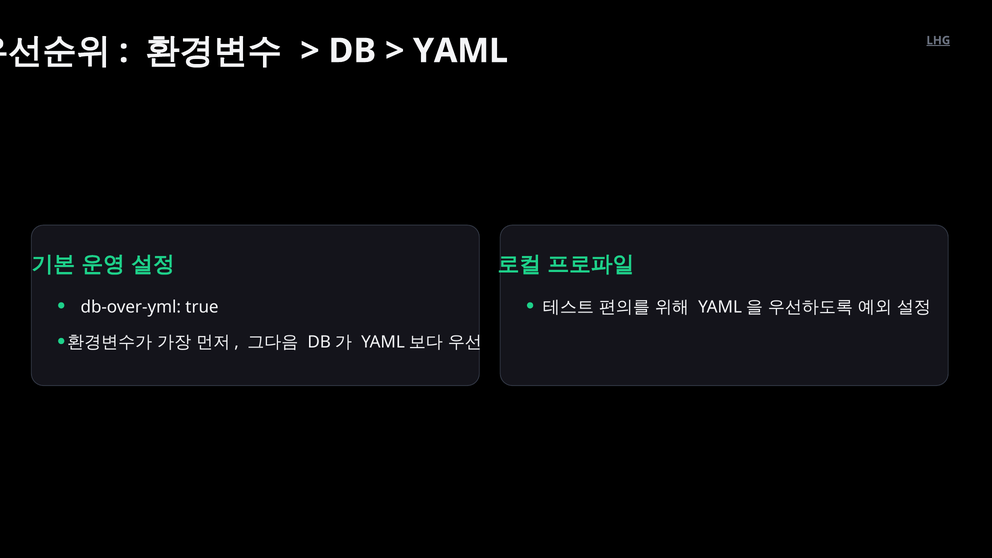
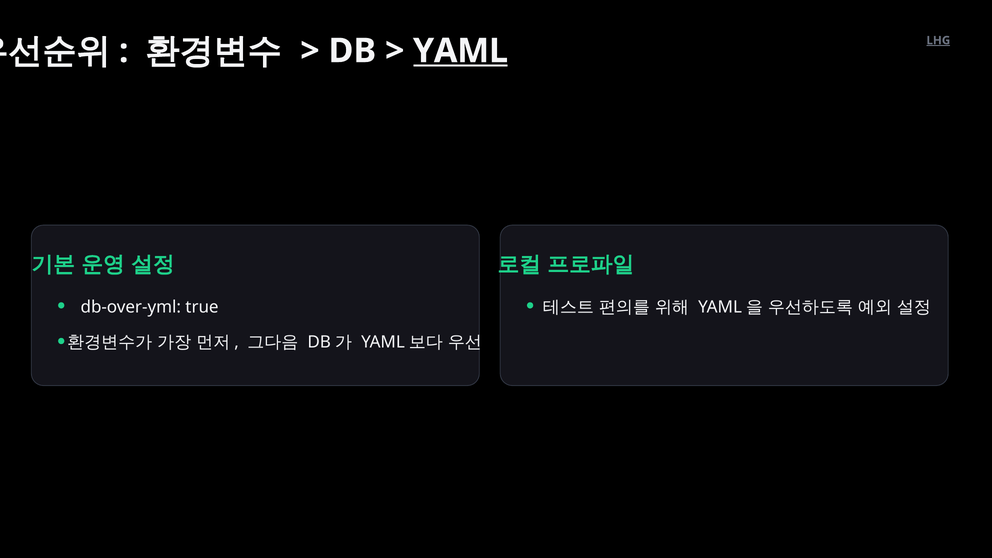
YAML underline: none -> present (460, 51)
